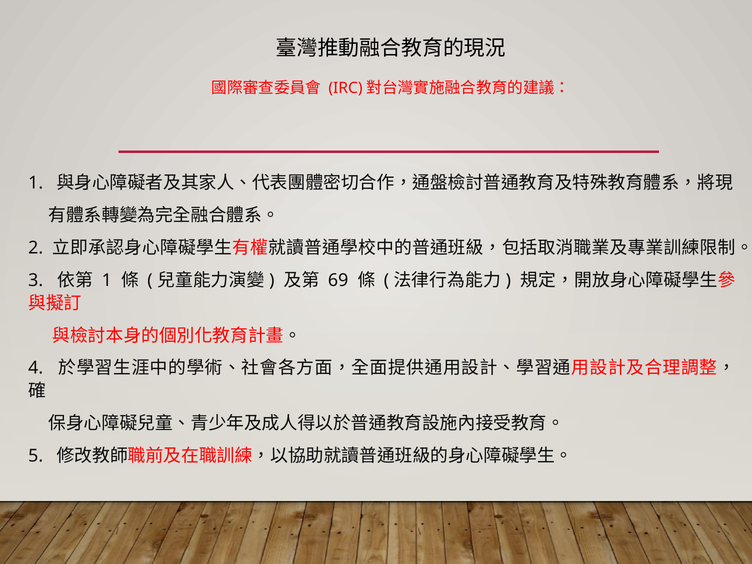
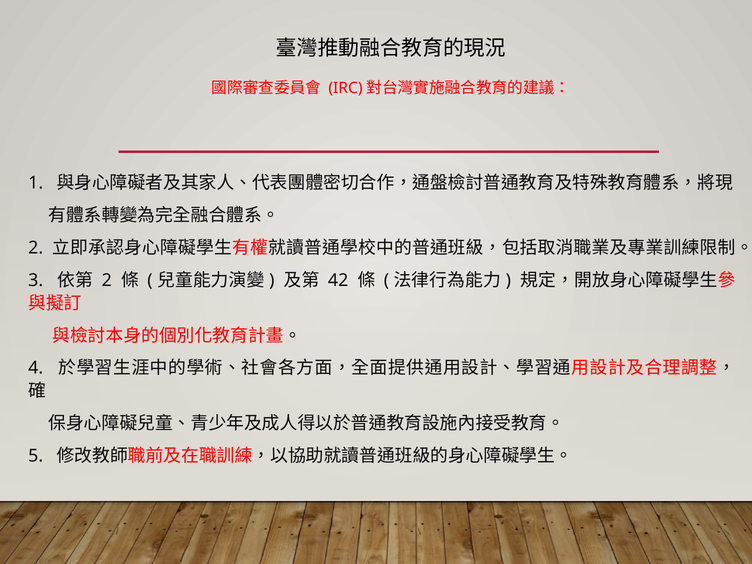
1: 1 -> 2 (107, 280)
69: 69 -> 42 (338, 280)
